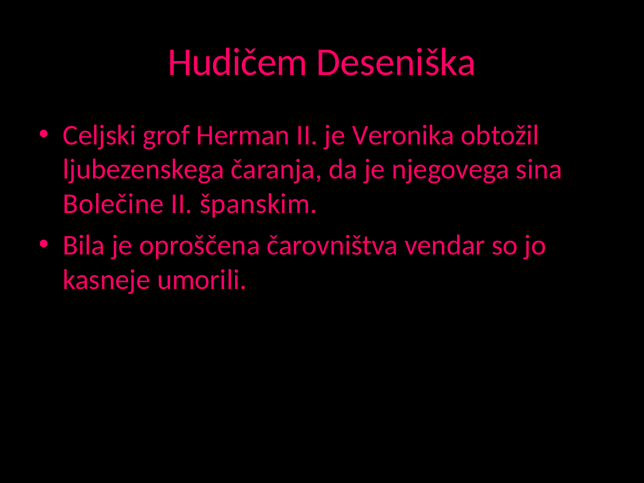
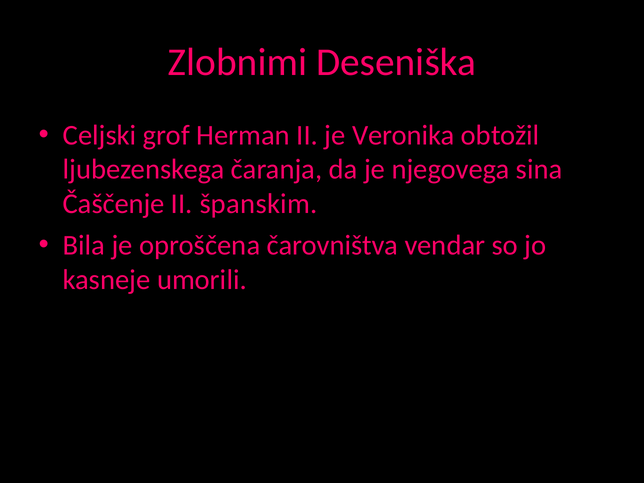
Hudičem: Hudičem -> Zlobnimi (237, 62)
Bolečine: Bolečine -> Čaščenje (114, 204)
